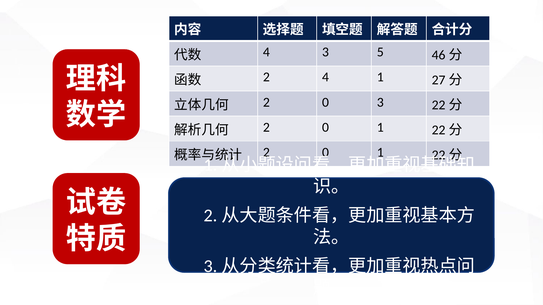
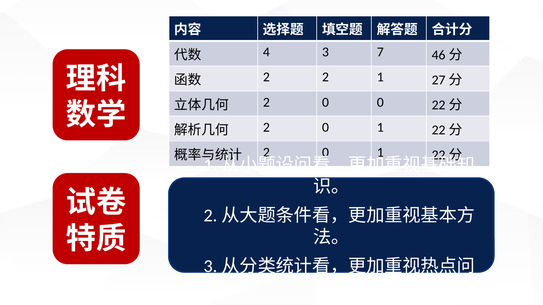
5: 5 -> 7 (380, 52)
2 4: 4 -> 2 (325, 77)
0 3: 3 -> 0 (380, 102)
